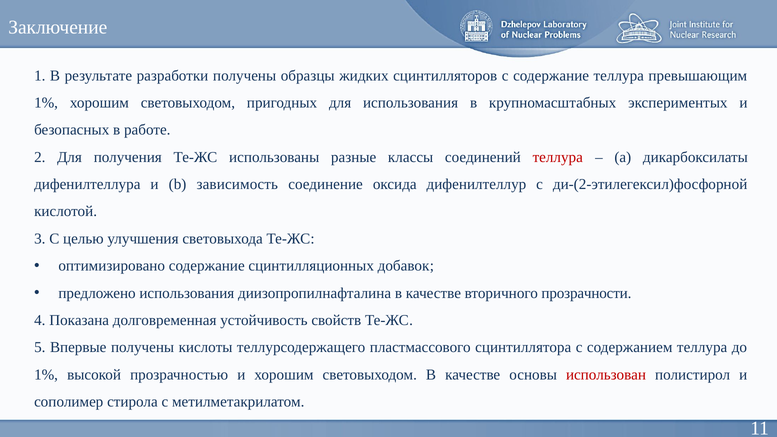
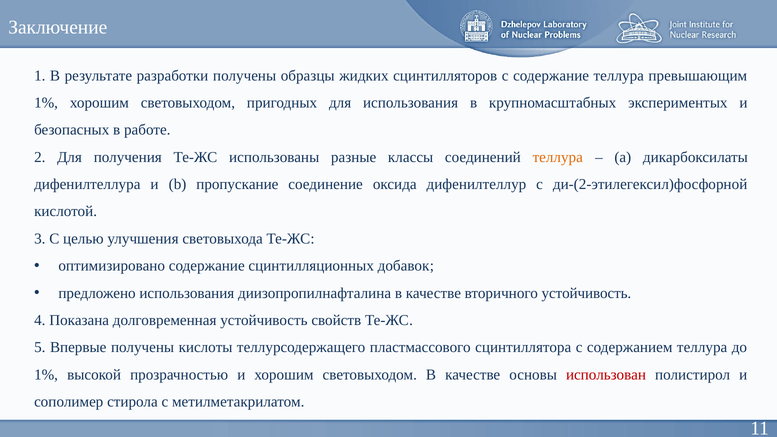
теллура colour: red -> orange (558, 157)
зависимость: зависимость -> пропускание (237, 184)
вторичного прозрачности: прозрачности -> устойчивость (586, 293)
